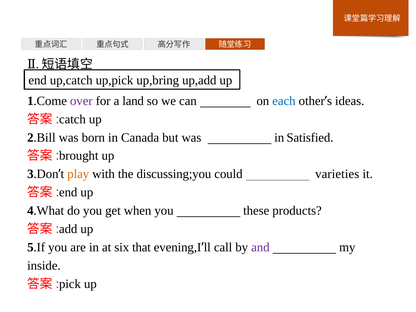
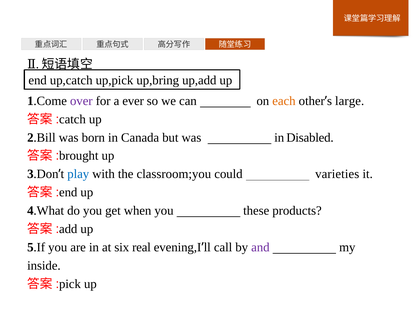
land: land -> ever (133, 101)
each colour: blue -> orange (284, 101)
ideas: ideas -> large (350, 101)
Satisfied: Satisfied -> Disabled (310, 137)
play colour: orange -> blue (78, 174)
discussing;you: discussing;you -> classroom;you (174, 174)
that: that -> real (142, 247)
